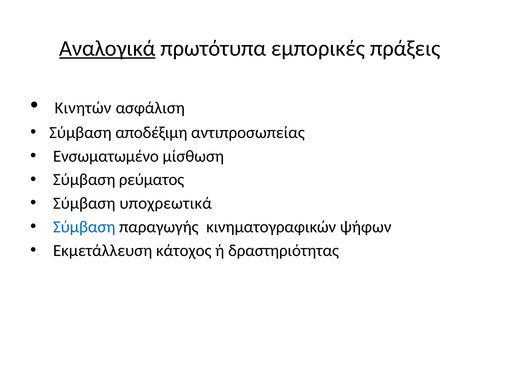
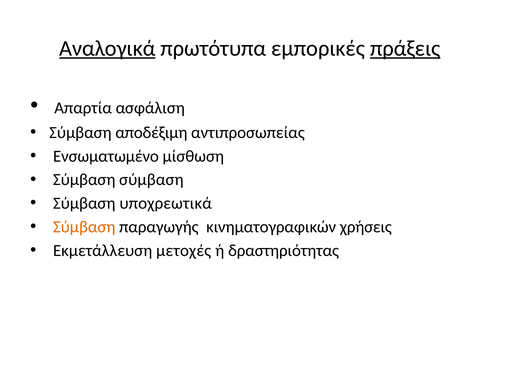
πράξεις underline: none -> present (405, 48)
Κινητών: Κινητών -> Απαρτία (83, 108)
Σύμβαση ρεύματος: ρεύματος -> σύμβαση (151, 180)
Σύμβαση colour: blue -> orange (84, 227)
ψήφων: ψήφων -> χρήσεις (366, 227)
κάτοχος: κάτοχος -> μετοχές (184, 250)
